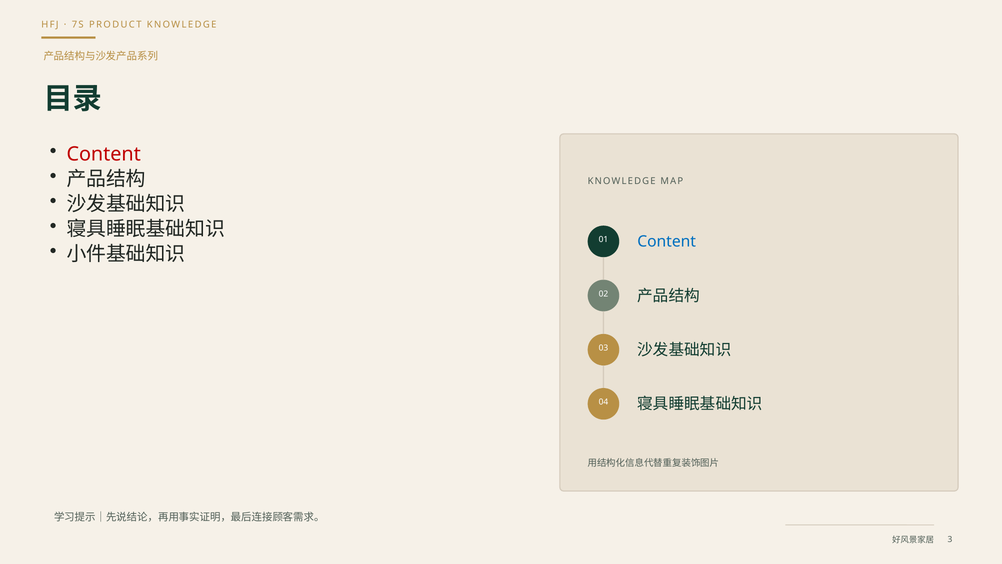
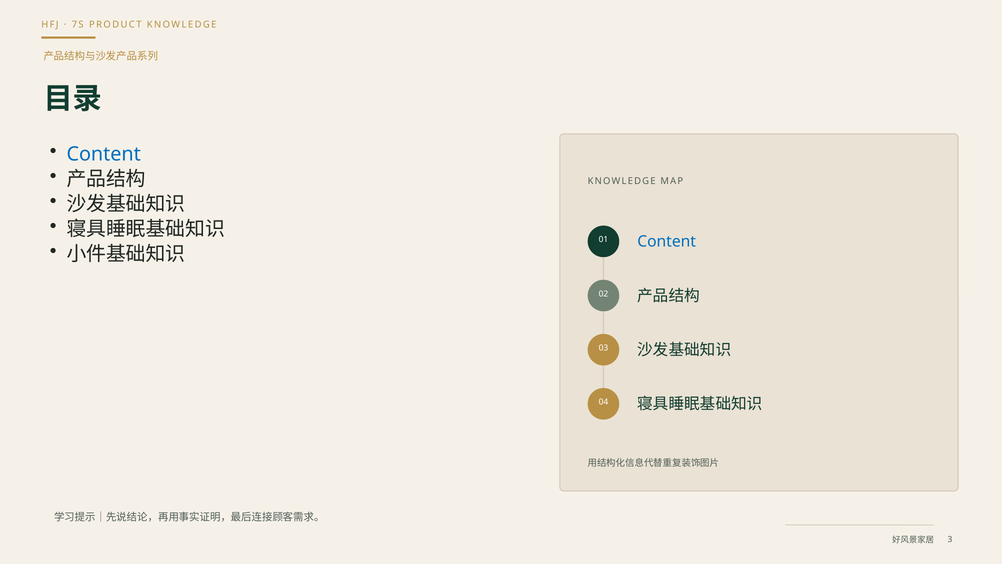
Content colour: red -> blue (104, 154)
